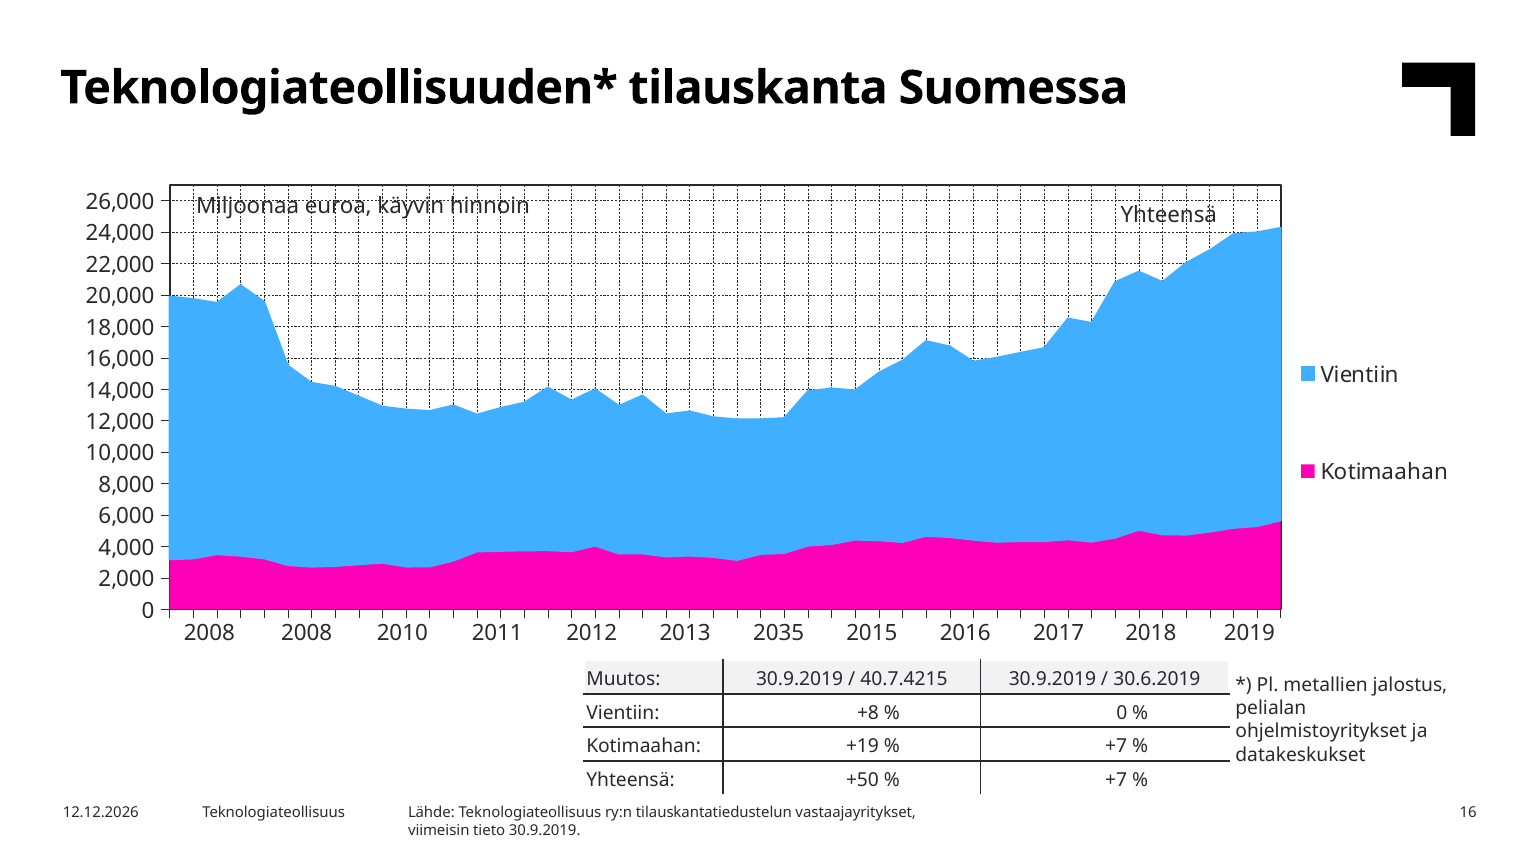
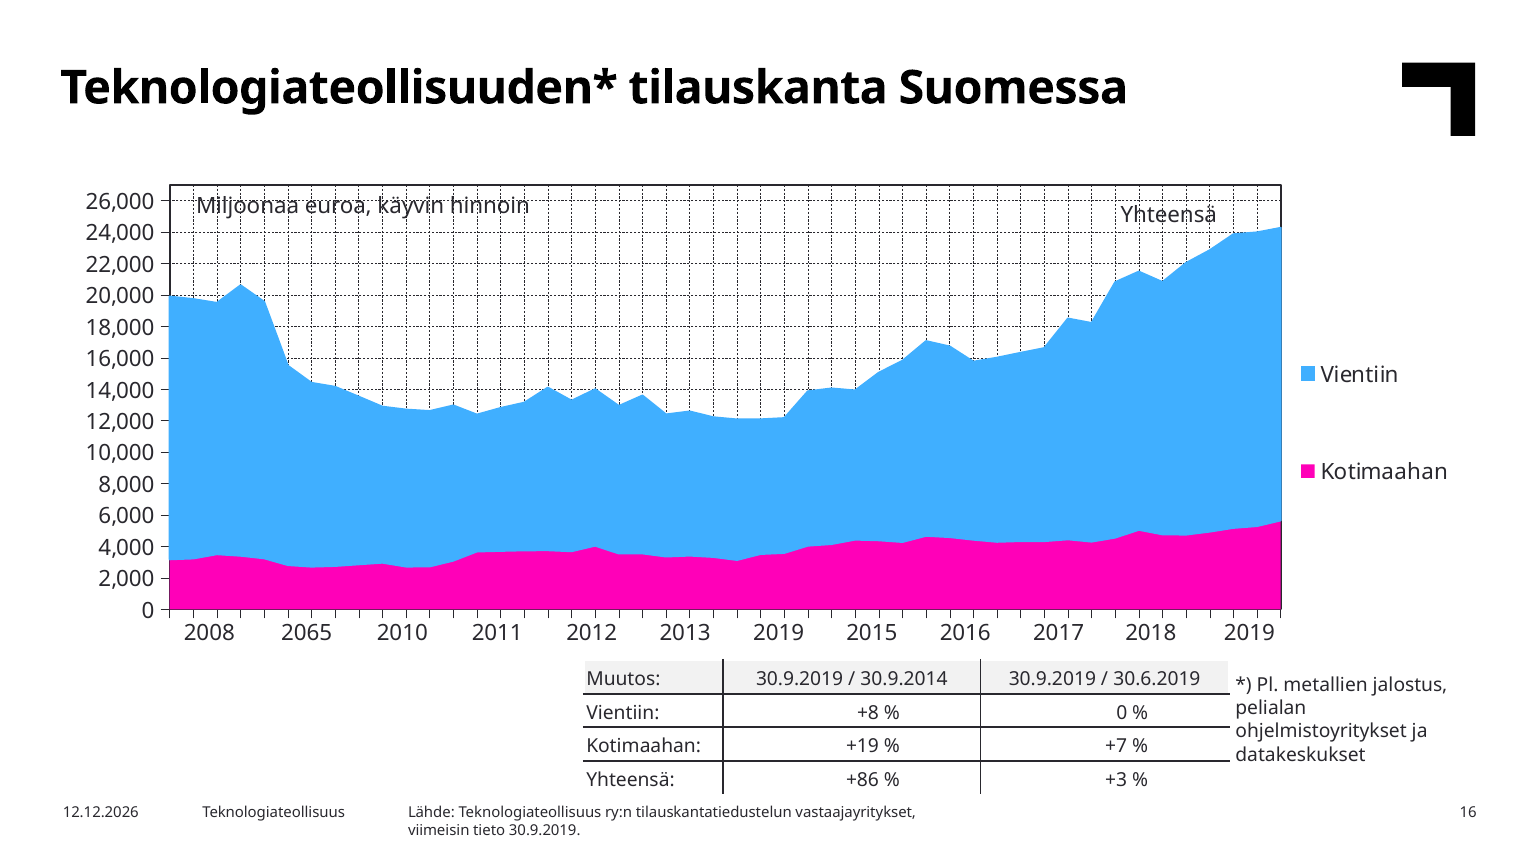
2008 2008: 2008 -> 2065 (307, 633)
2013 2035: 2035 -> 2019 (779, 633)
40.7.4215: 40.7.4215 -> 30.9.2014 (904, 679)
+50: +50 -> +86 (862, 780)
+7: +7 -> +3 (1116, 780)
